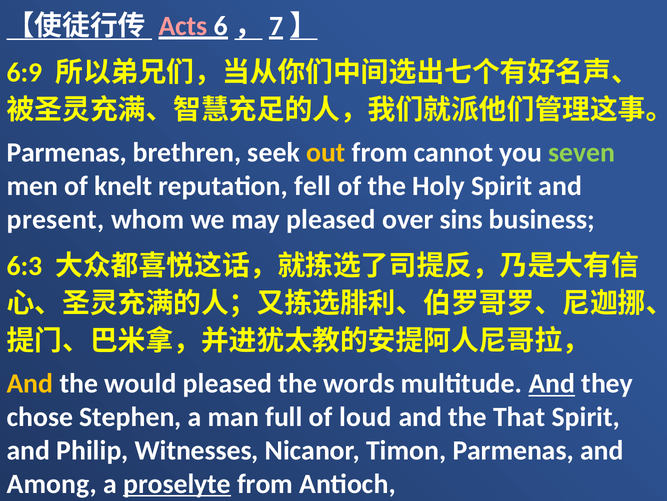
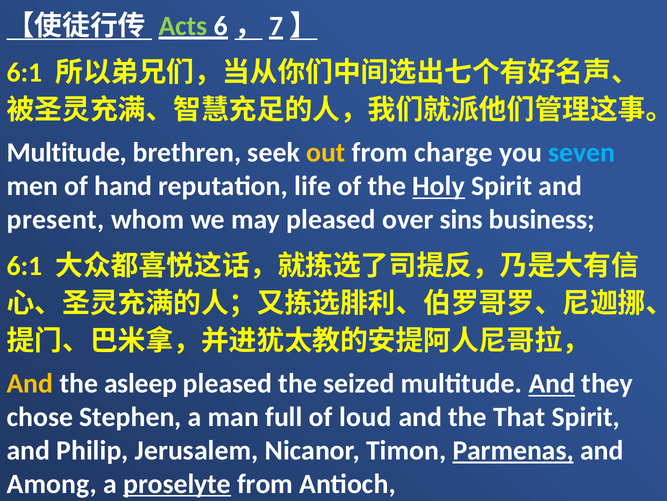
Acts colour: pink -> light green (183, 26)
6:9: 6:9 -> 6:1 (25, 73)
Parmenas: Parmenas -> Multitude (67, 153)
cannot: cannot -> charge (453, 153)
seven colour: light green -> light blue (582, 153)
knelt: knelt -> hand (123, 186)
fell: fell -> life (313, 186)
Holy underline: none -> present (439, 186)
6:3: 6:3 -> 6:1 (25, 266)
would: would -> asleep (141, 383)
words: words -> seized (359, 383)
Witnesses: Witnesses -> Jerusalem (197, 450)
Parmenas underline: none -> present (513, 450)
